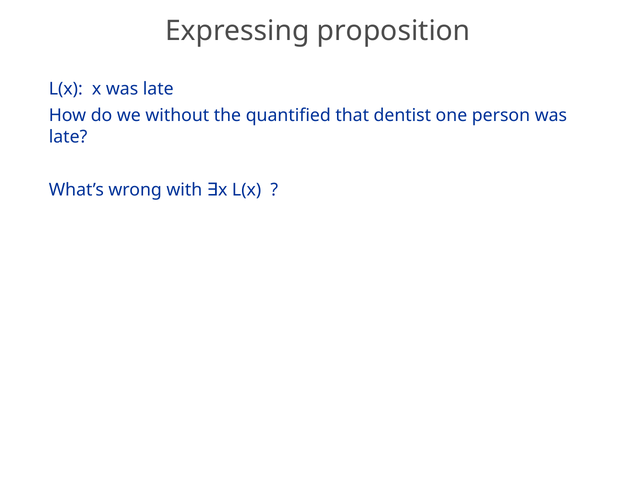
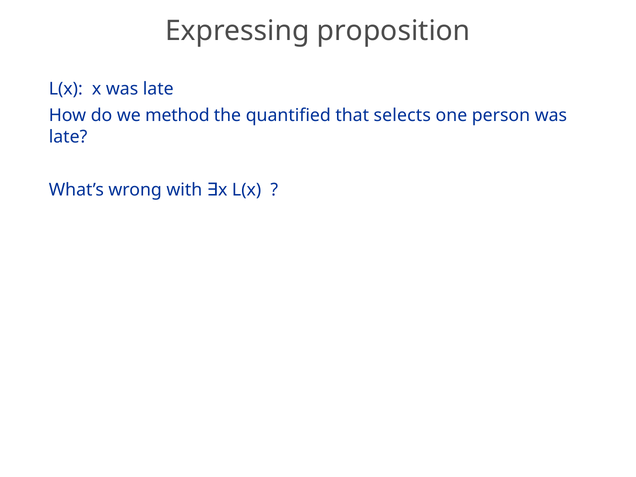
without: without -> method (177, 116)
dentist: dentist -> selects (402, 116)
